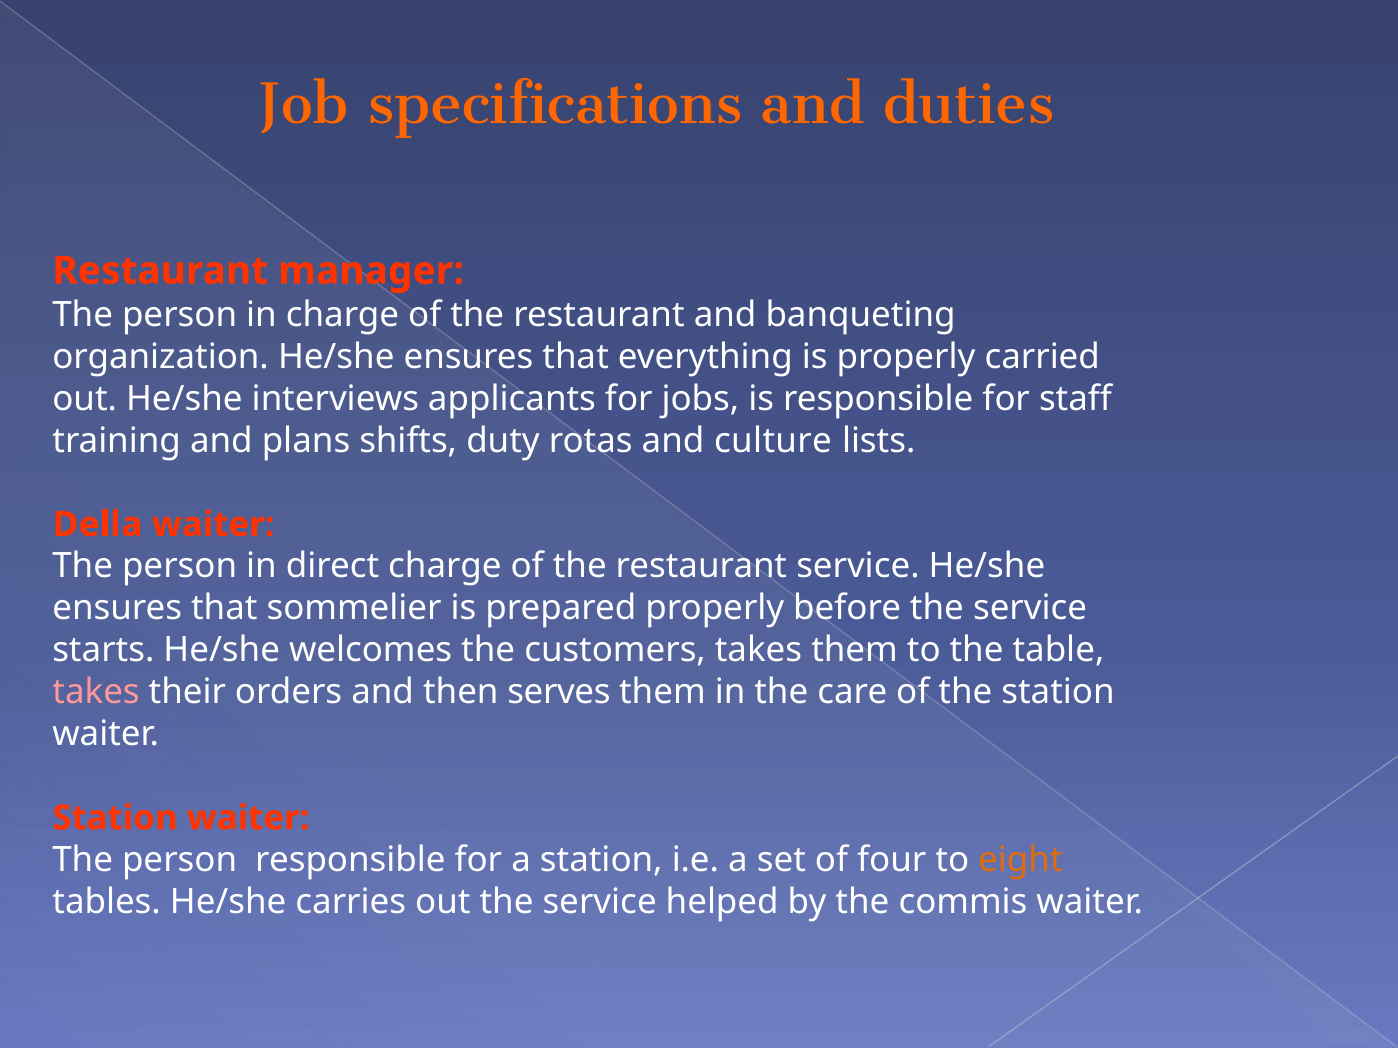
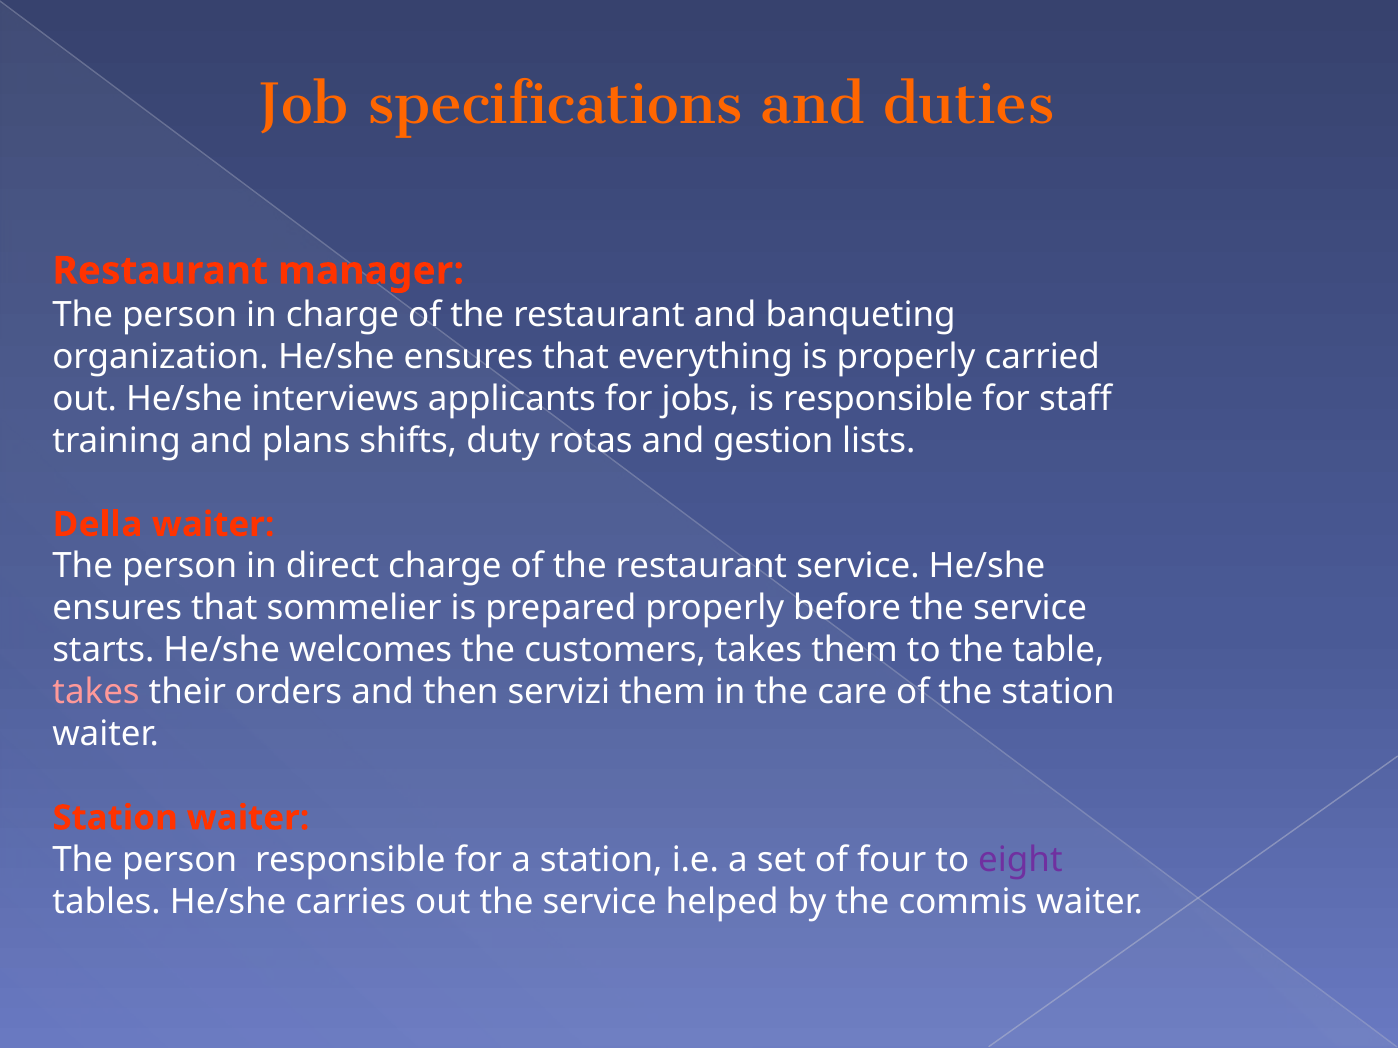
culture: culture -> gestion (773, 441)
serves: serves -> servizi (559, 692)
eight colour: orange -> purple (1020, 860)
